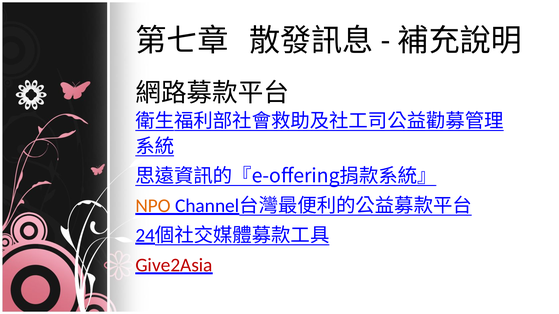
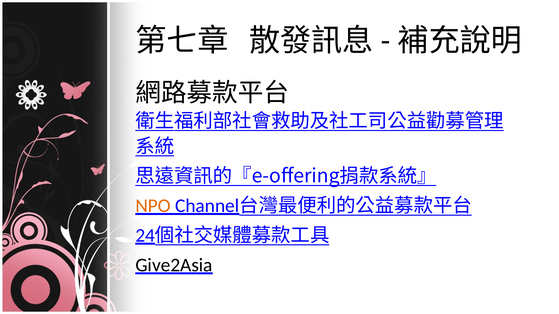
Give2Asia colour: red -> black (174, 265)
